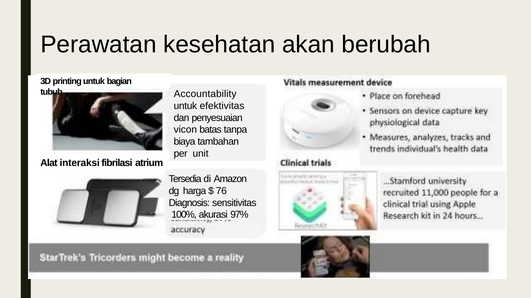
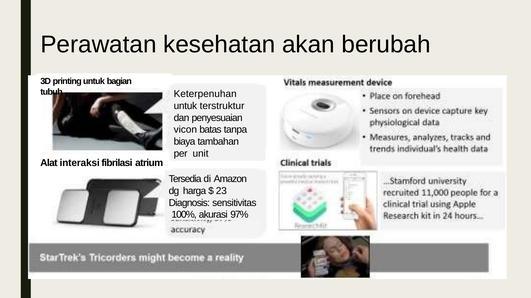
Accountability: Accountability -> Keterpenuhan (205, 94)
efektivitas: efektivitas -> terstruktur (222, 106)
76: 76 -> 23 (221, 191)
